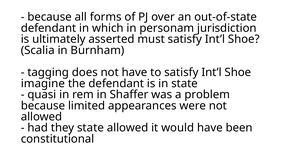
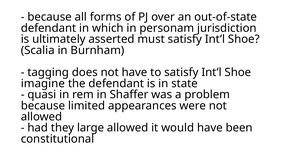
they state: state -> large (91, 128)
